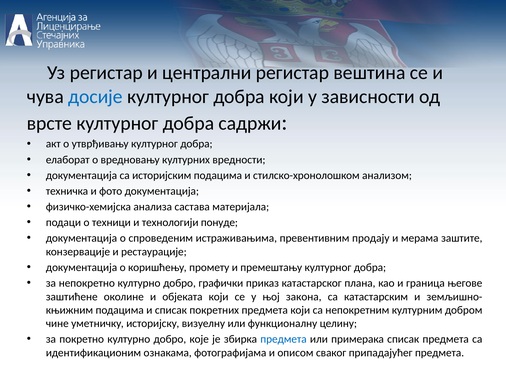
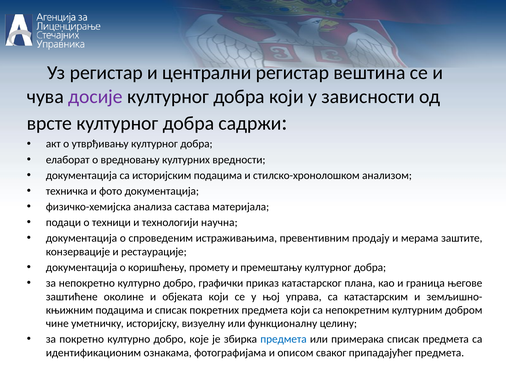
досије colour: blue -> purple (95, 97)
понуде: понуде -> научна (219, 223)
закона: закона -> управа (304, 297)
